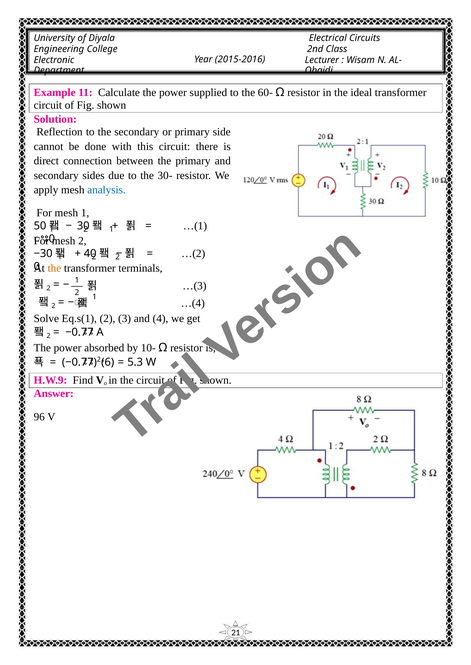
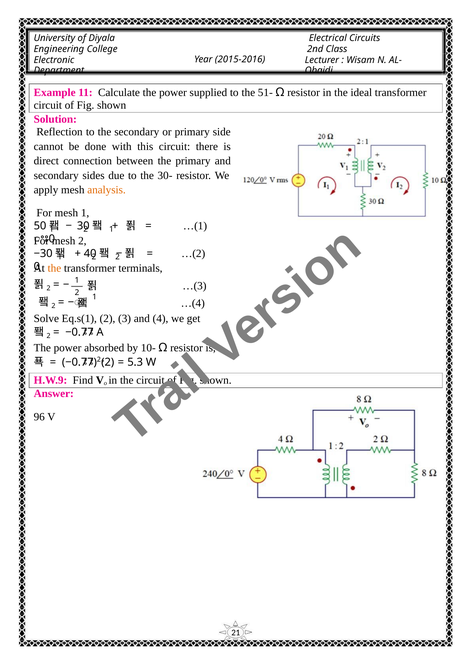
60-: 60- -> 51- (265, 93)
analysis colour: blue -> orange (107, 190)
6: 6 -> 2 (109, 363)
